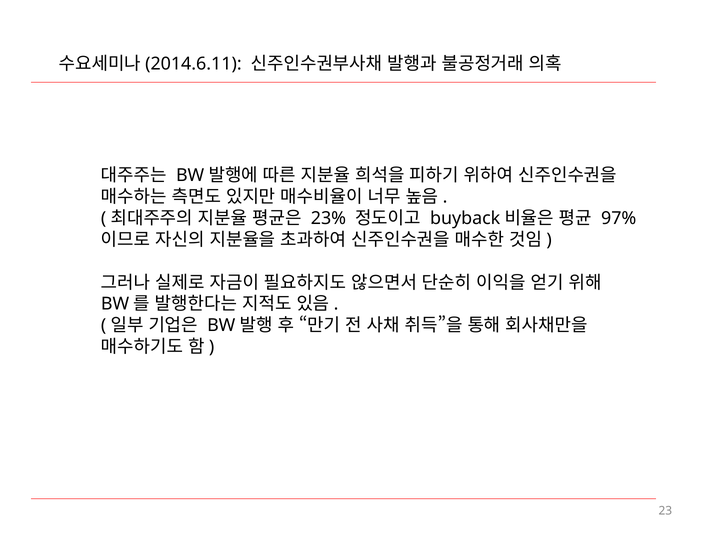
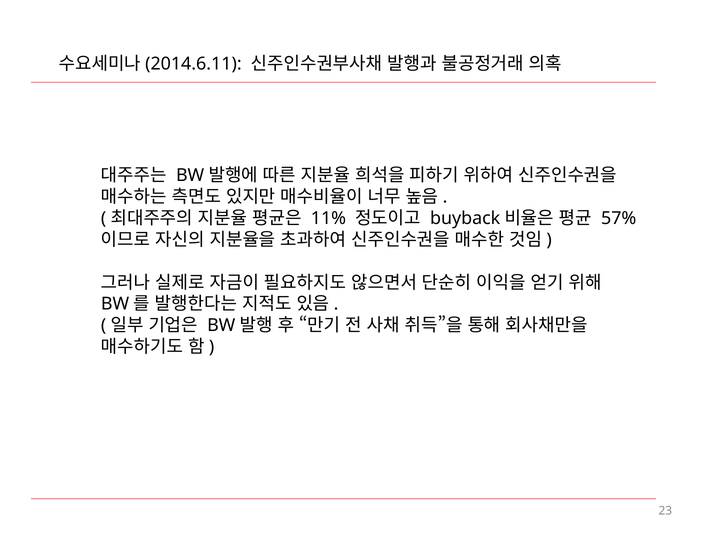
23%: 23% -> 11% (328, 218)
97%: 97% -> 57% (619, 218)
